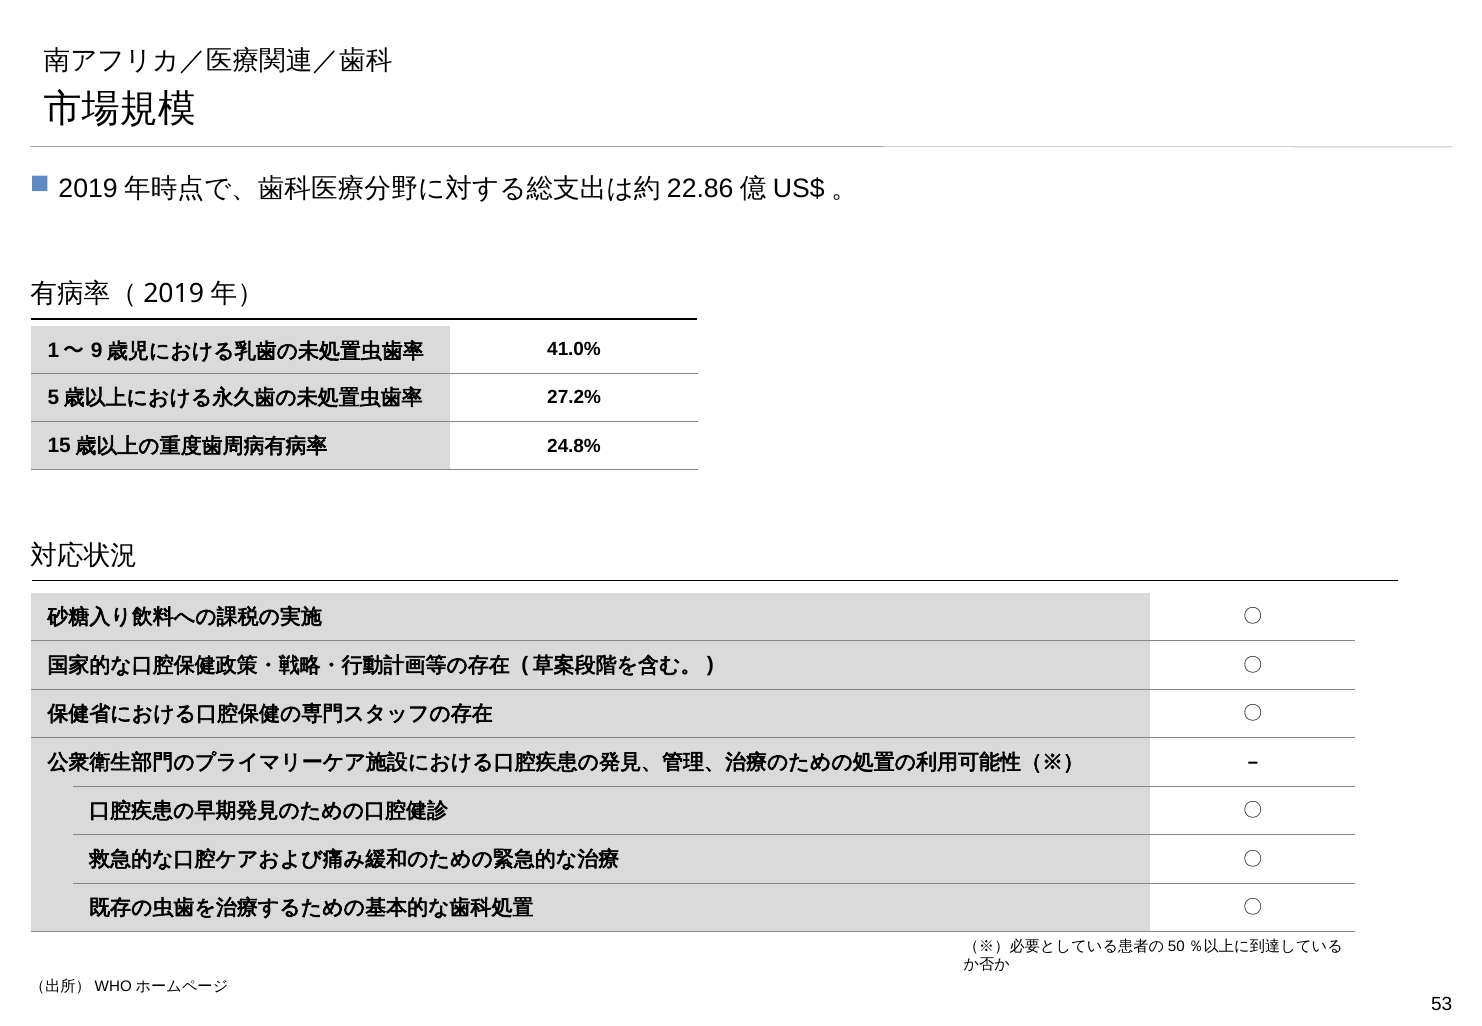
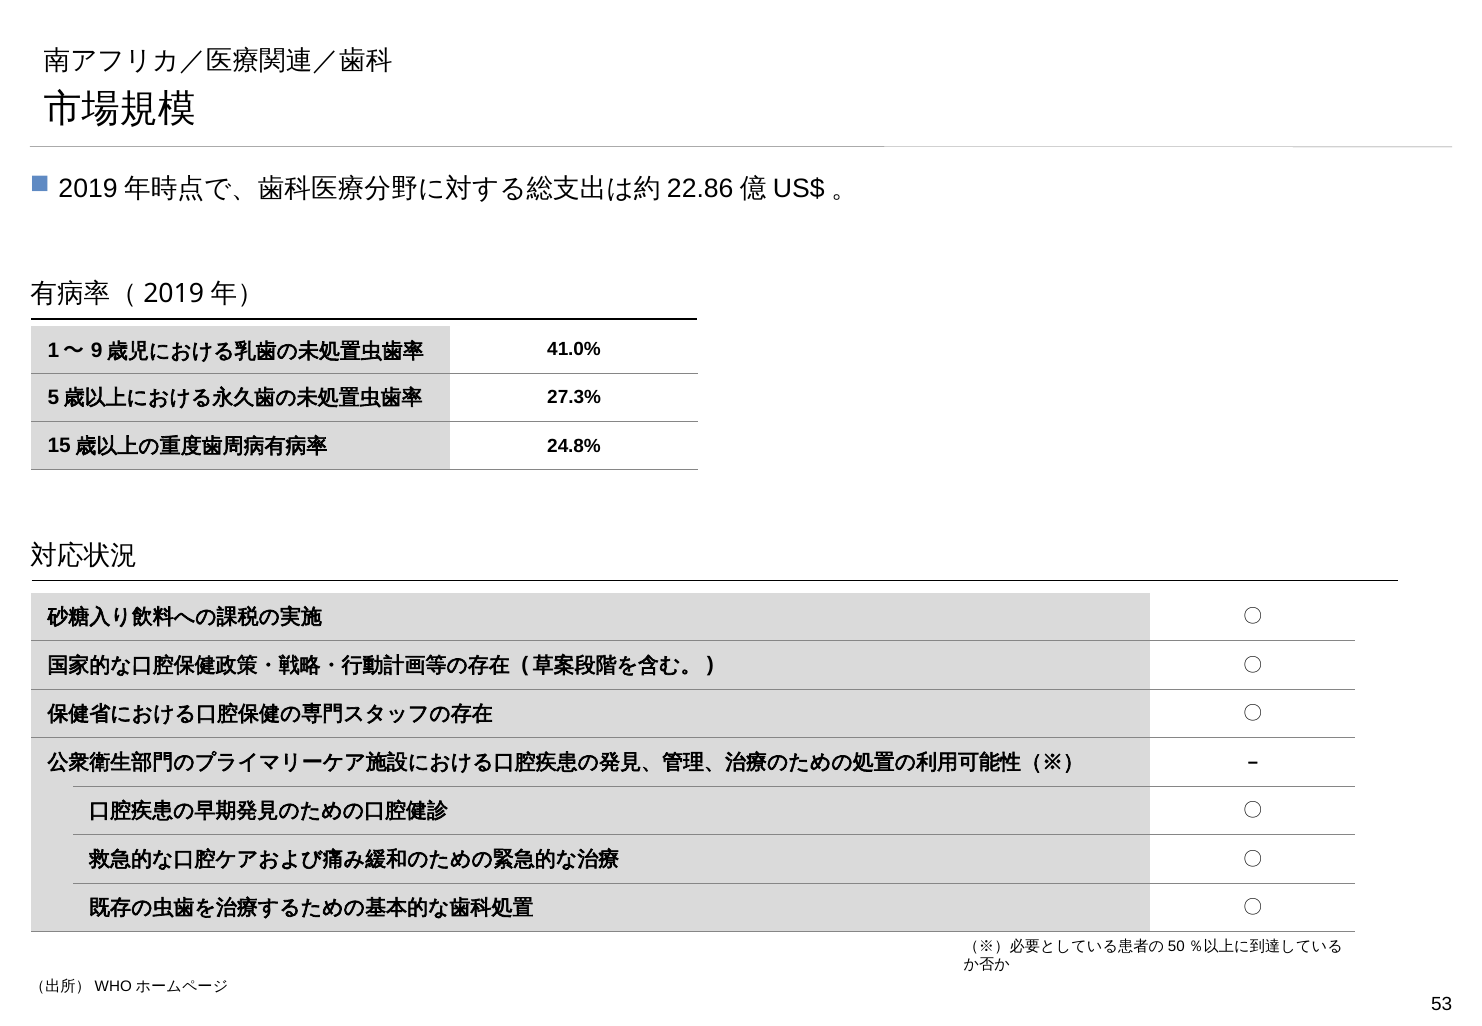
27.2%: 27.2% -> 27.3% (574, 397)
